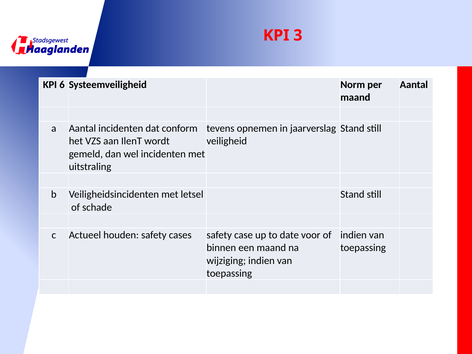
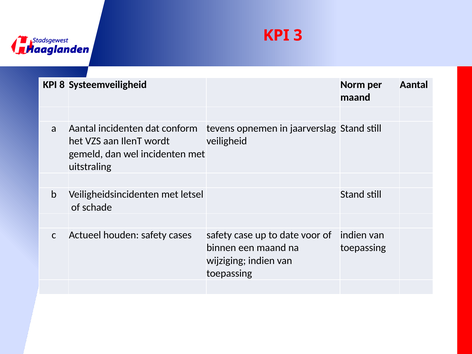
6: 6 -> 8 (62, 85)
